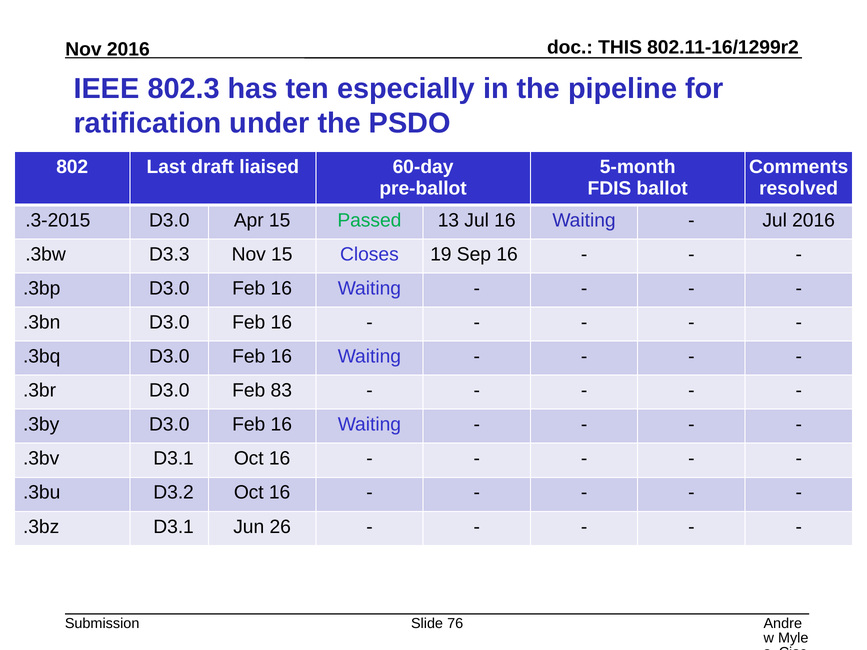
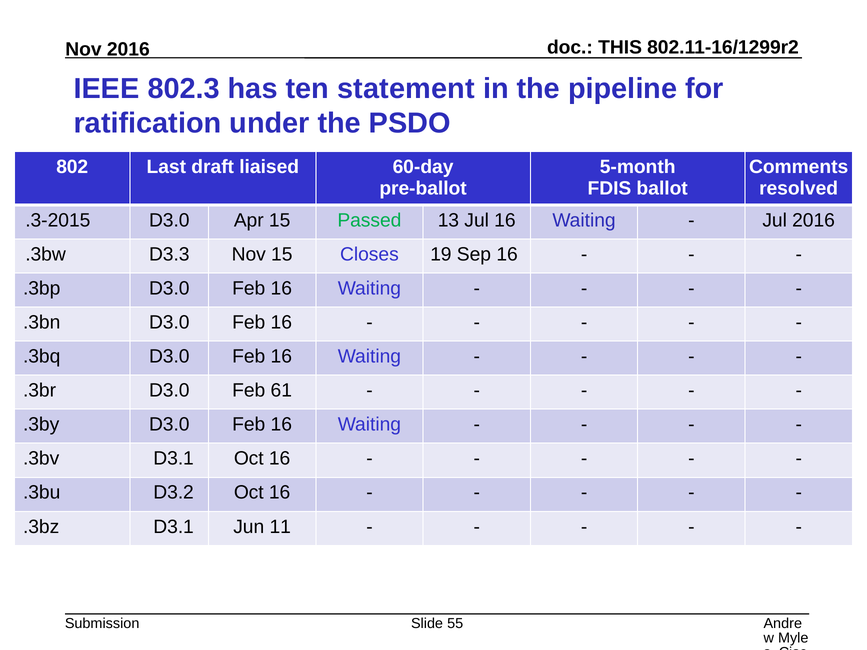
especially: especially -> statement (406, 89)
83: 83 -> 61 (281, 391)
26: 26 -> 11 (280, 527)
76: 76 -> 55 (455, 624)
